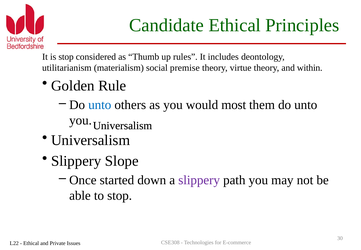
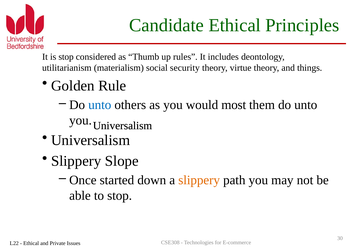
premise: premise -> security (185, 68)
within: within -> things (310, 68)
slippery colour: purple -> orange (199, 180)
